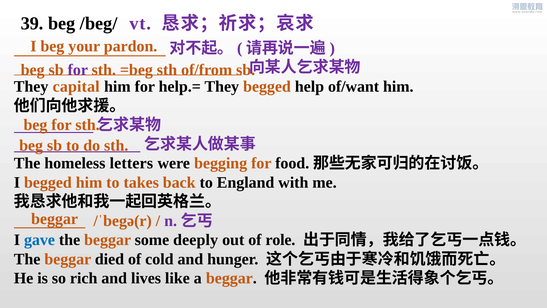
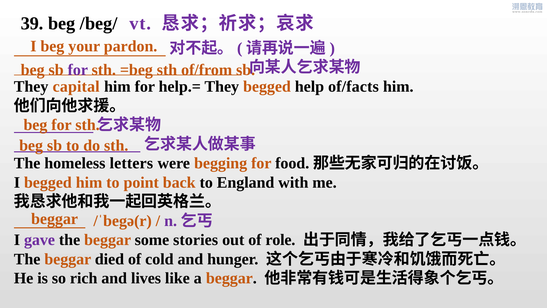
of/want: of/want -> of/facts (353, 86)
takes: takes -> point (141, 182)
gave colour: blue -> purple (39, 240)
deeply: deeply -> stories (196, 240)
